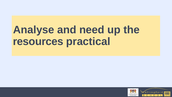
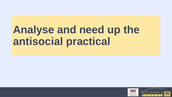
resources: resources -> antisocial (38, 41)
